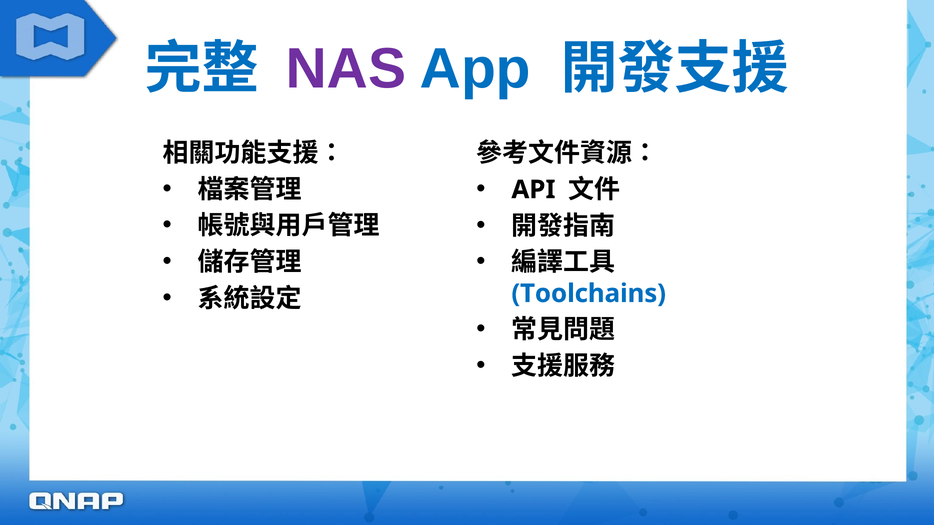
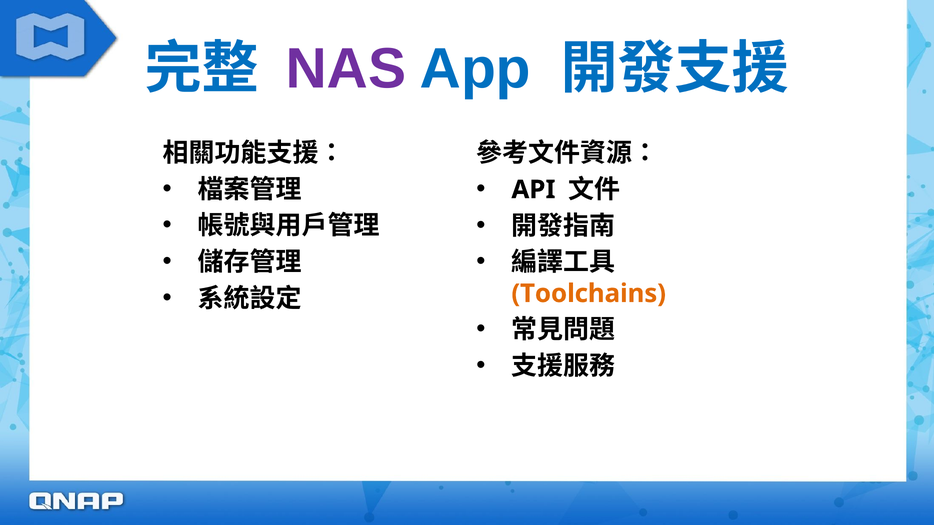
Toolchains colour: blue -> orange (589, 294)
